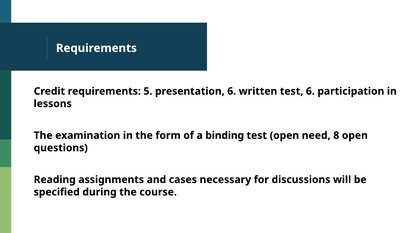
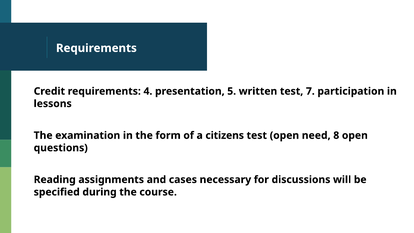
5: 5 -> 4 (148, 91)
presentation 6: 6 -> 5 (232, 91)
test 6: 6 -> 7 (310, 91)
binding: binding -> citizens (225, 135)
